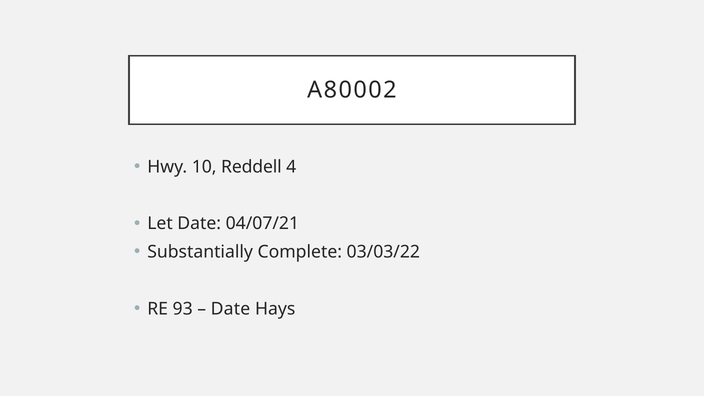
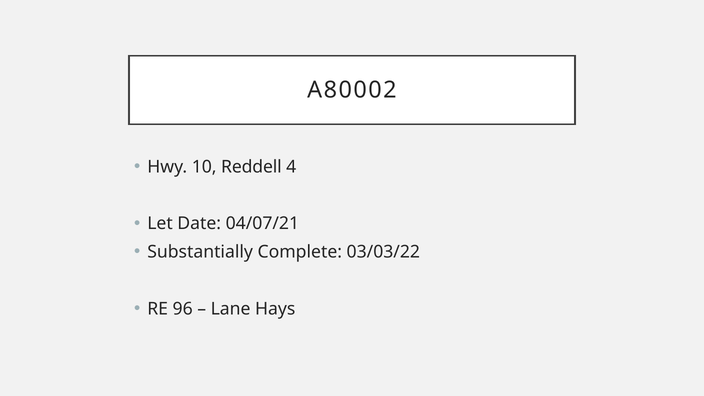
93: 93 -> 96 (183, 309)
Date: Date -> Lane (231, 309)
